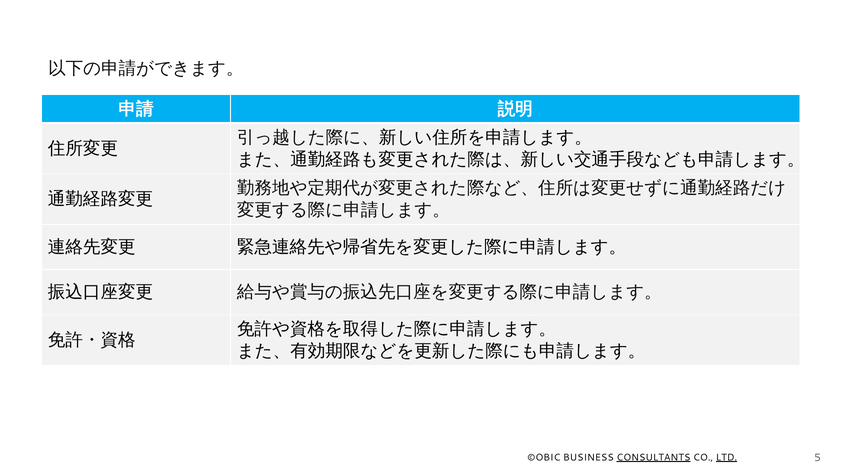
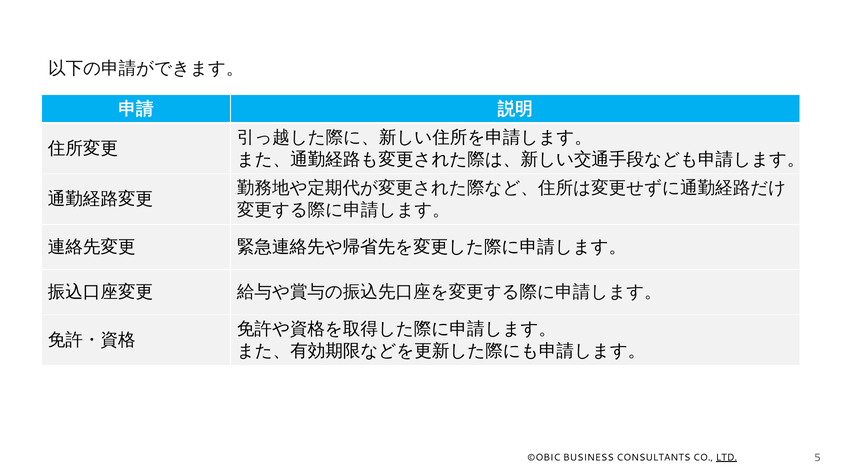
CONSULTANTS underline: present -> none (653, 457)
